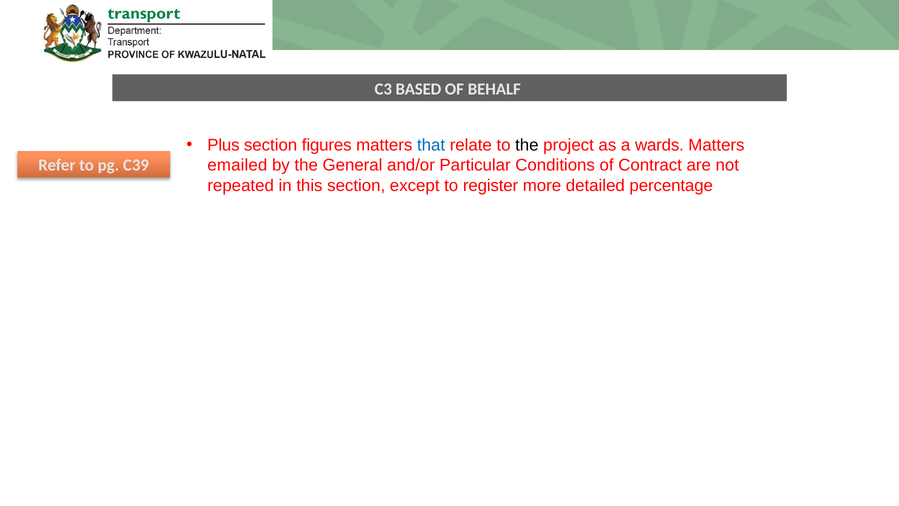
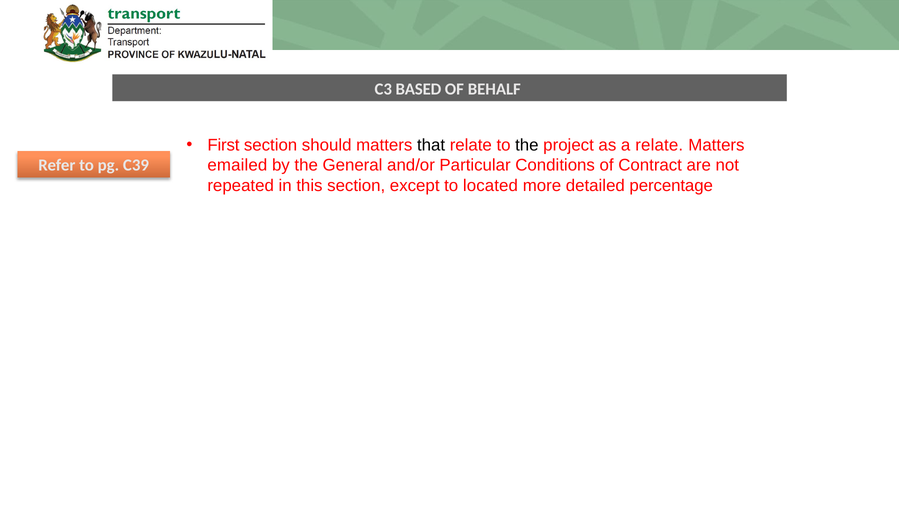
Plus: Plus -> First (223, 145)
figures: figures -> should (327, 145)
that colour: blue -> black (431, 145)
a wards: wards -> relate (659, 145)
register: register -> located (490, 185)
